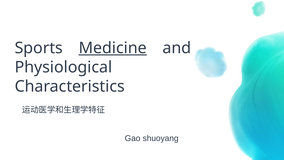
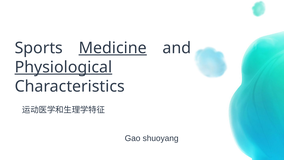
Physiological underline: none -> present (63, 67)
